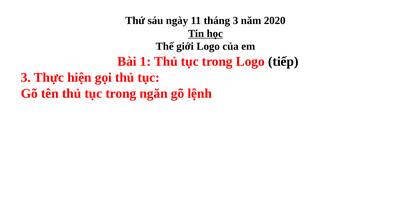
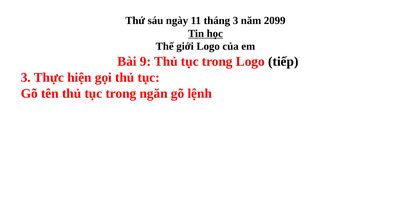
2020: 2020 -> 2099 (275, 21)
1: 1 -> 9 (145, 61)
